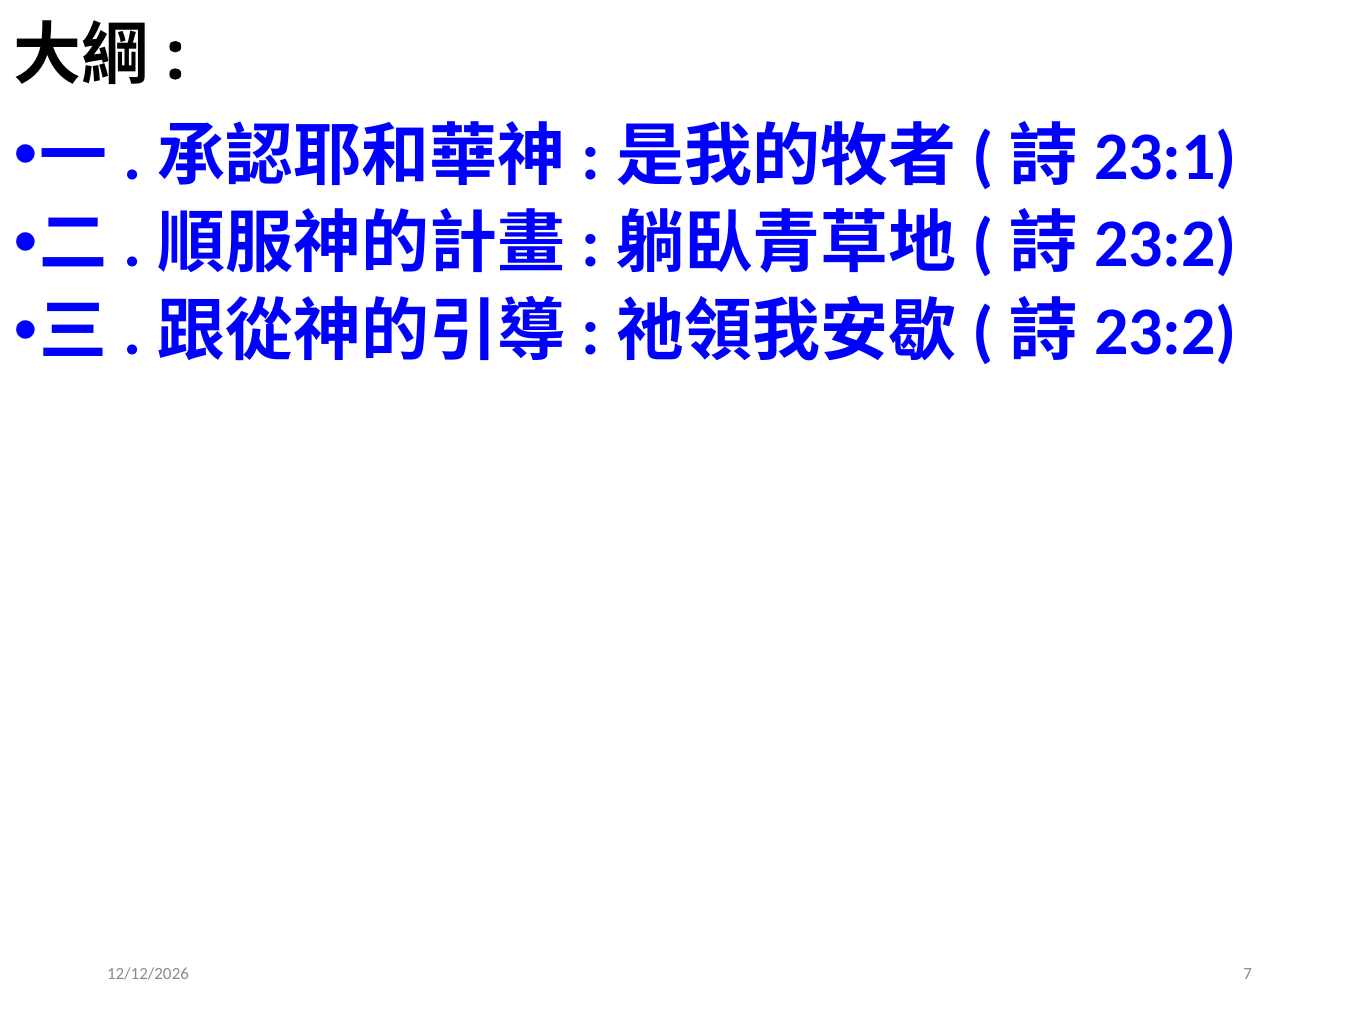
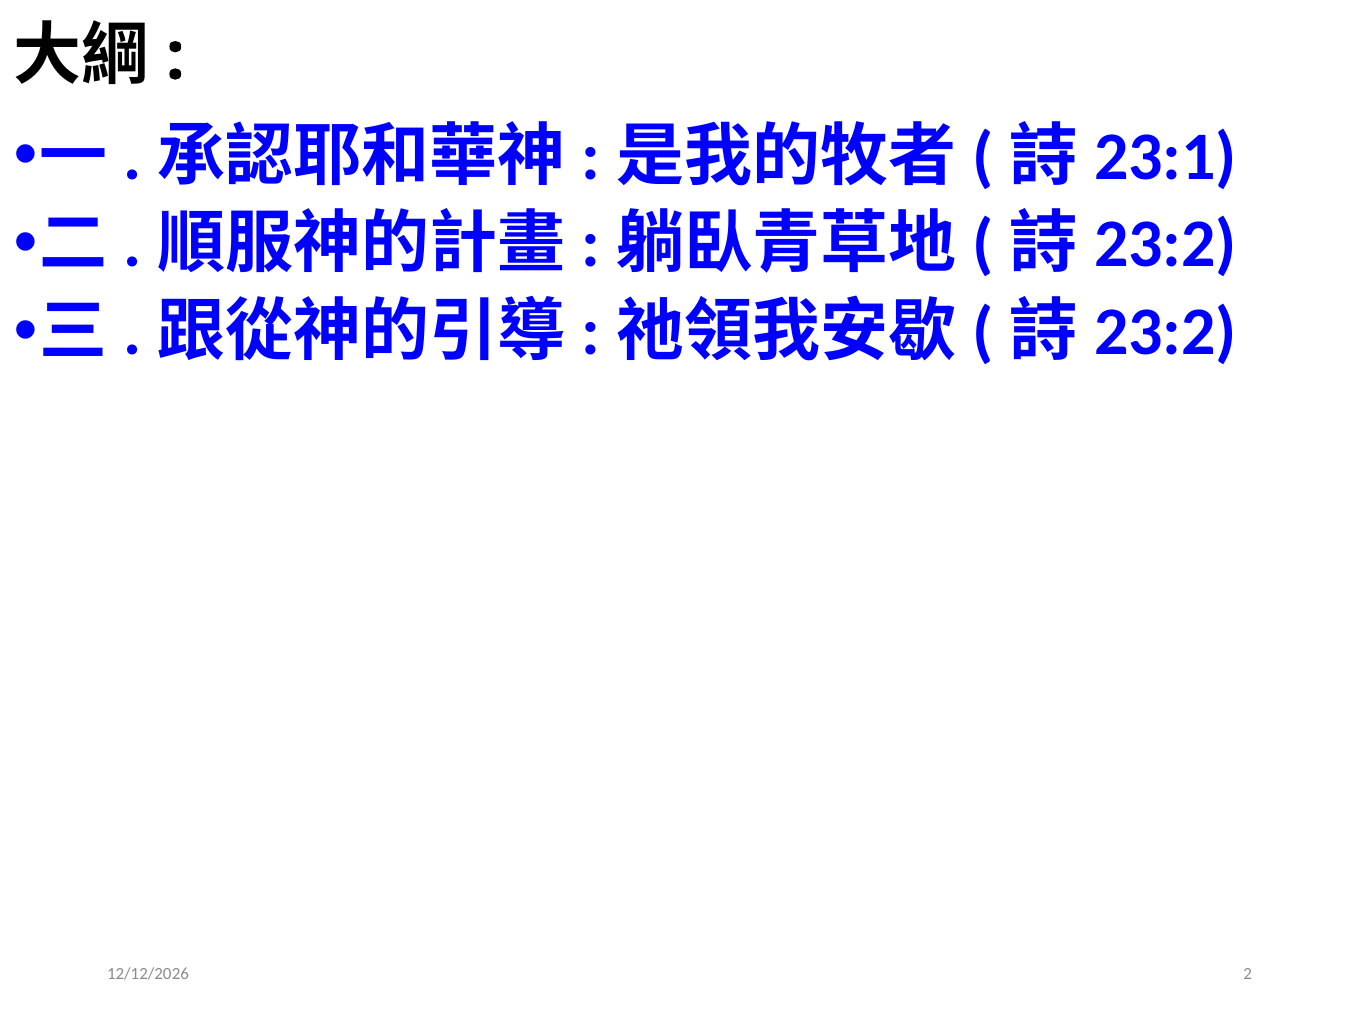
7: 7 -> 2 (1248, 973)
